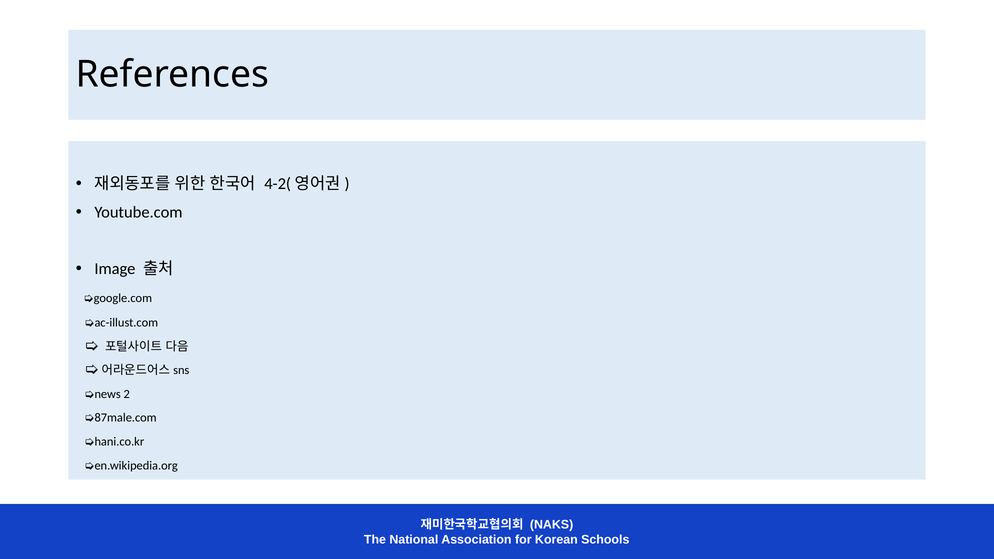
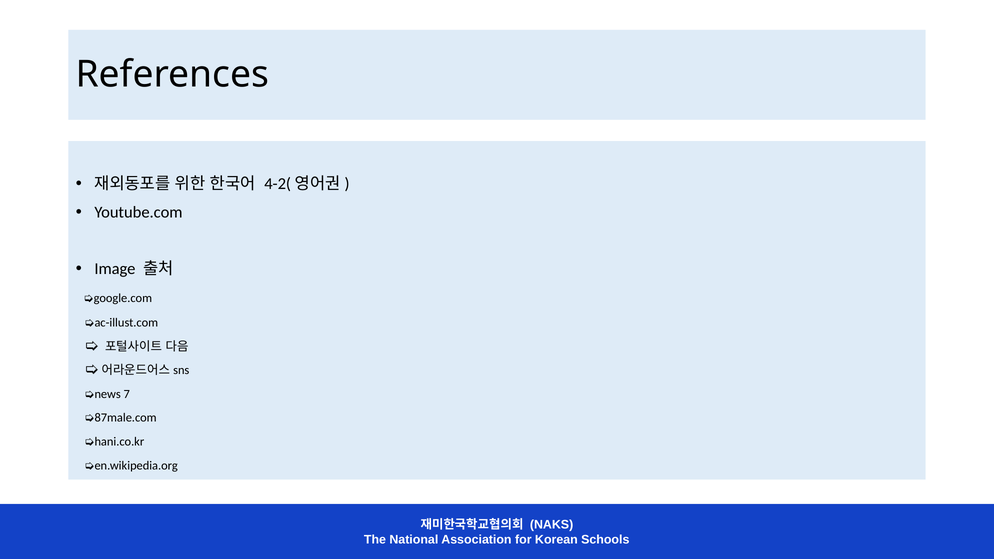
2: 2 -> 7 (127, 394)
